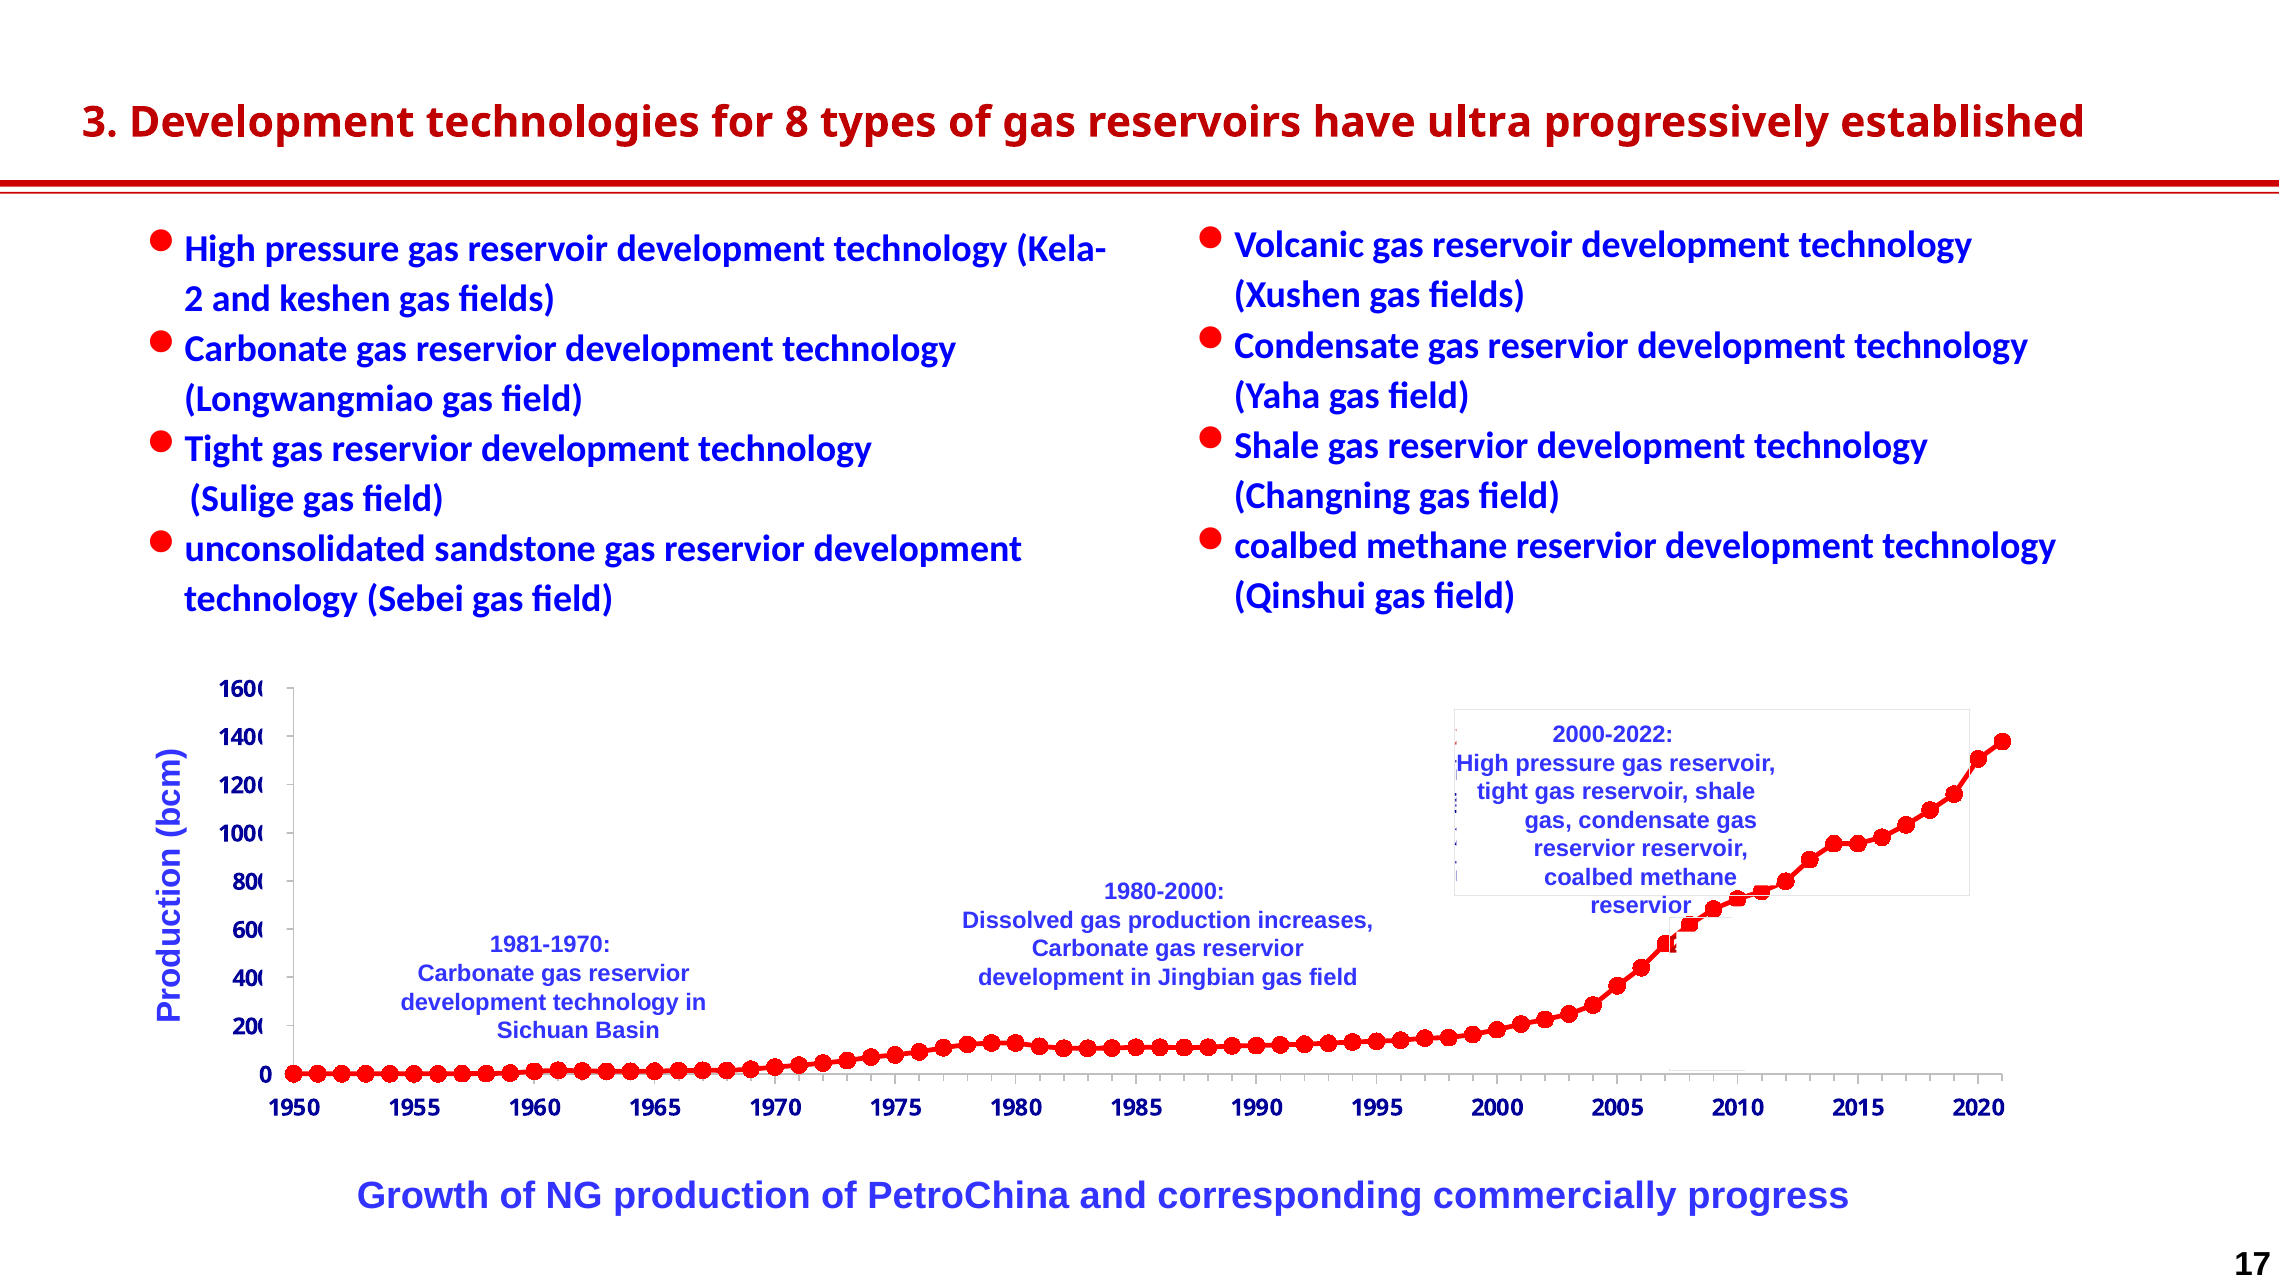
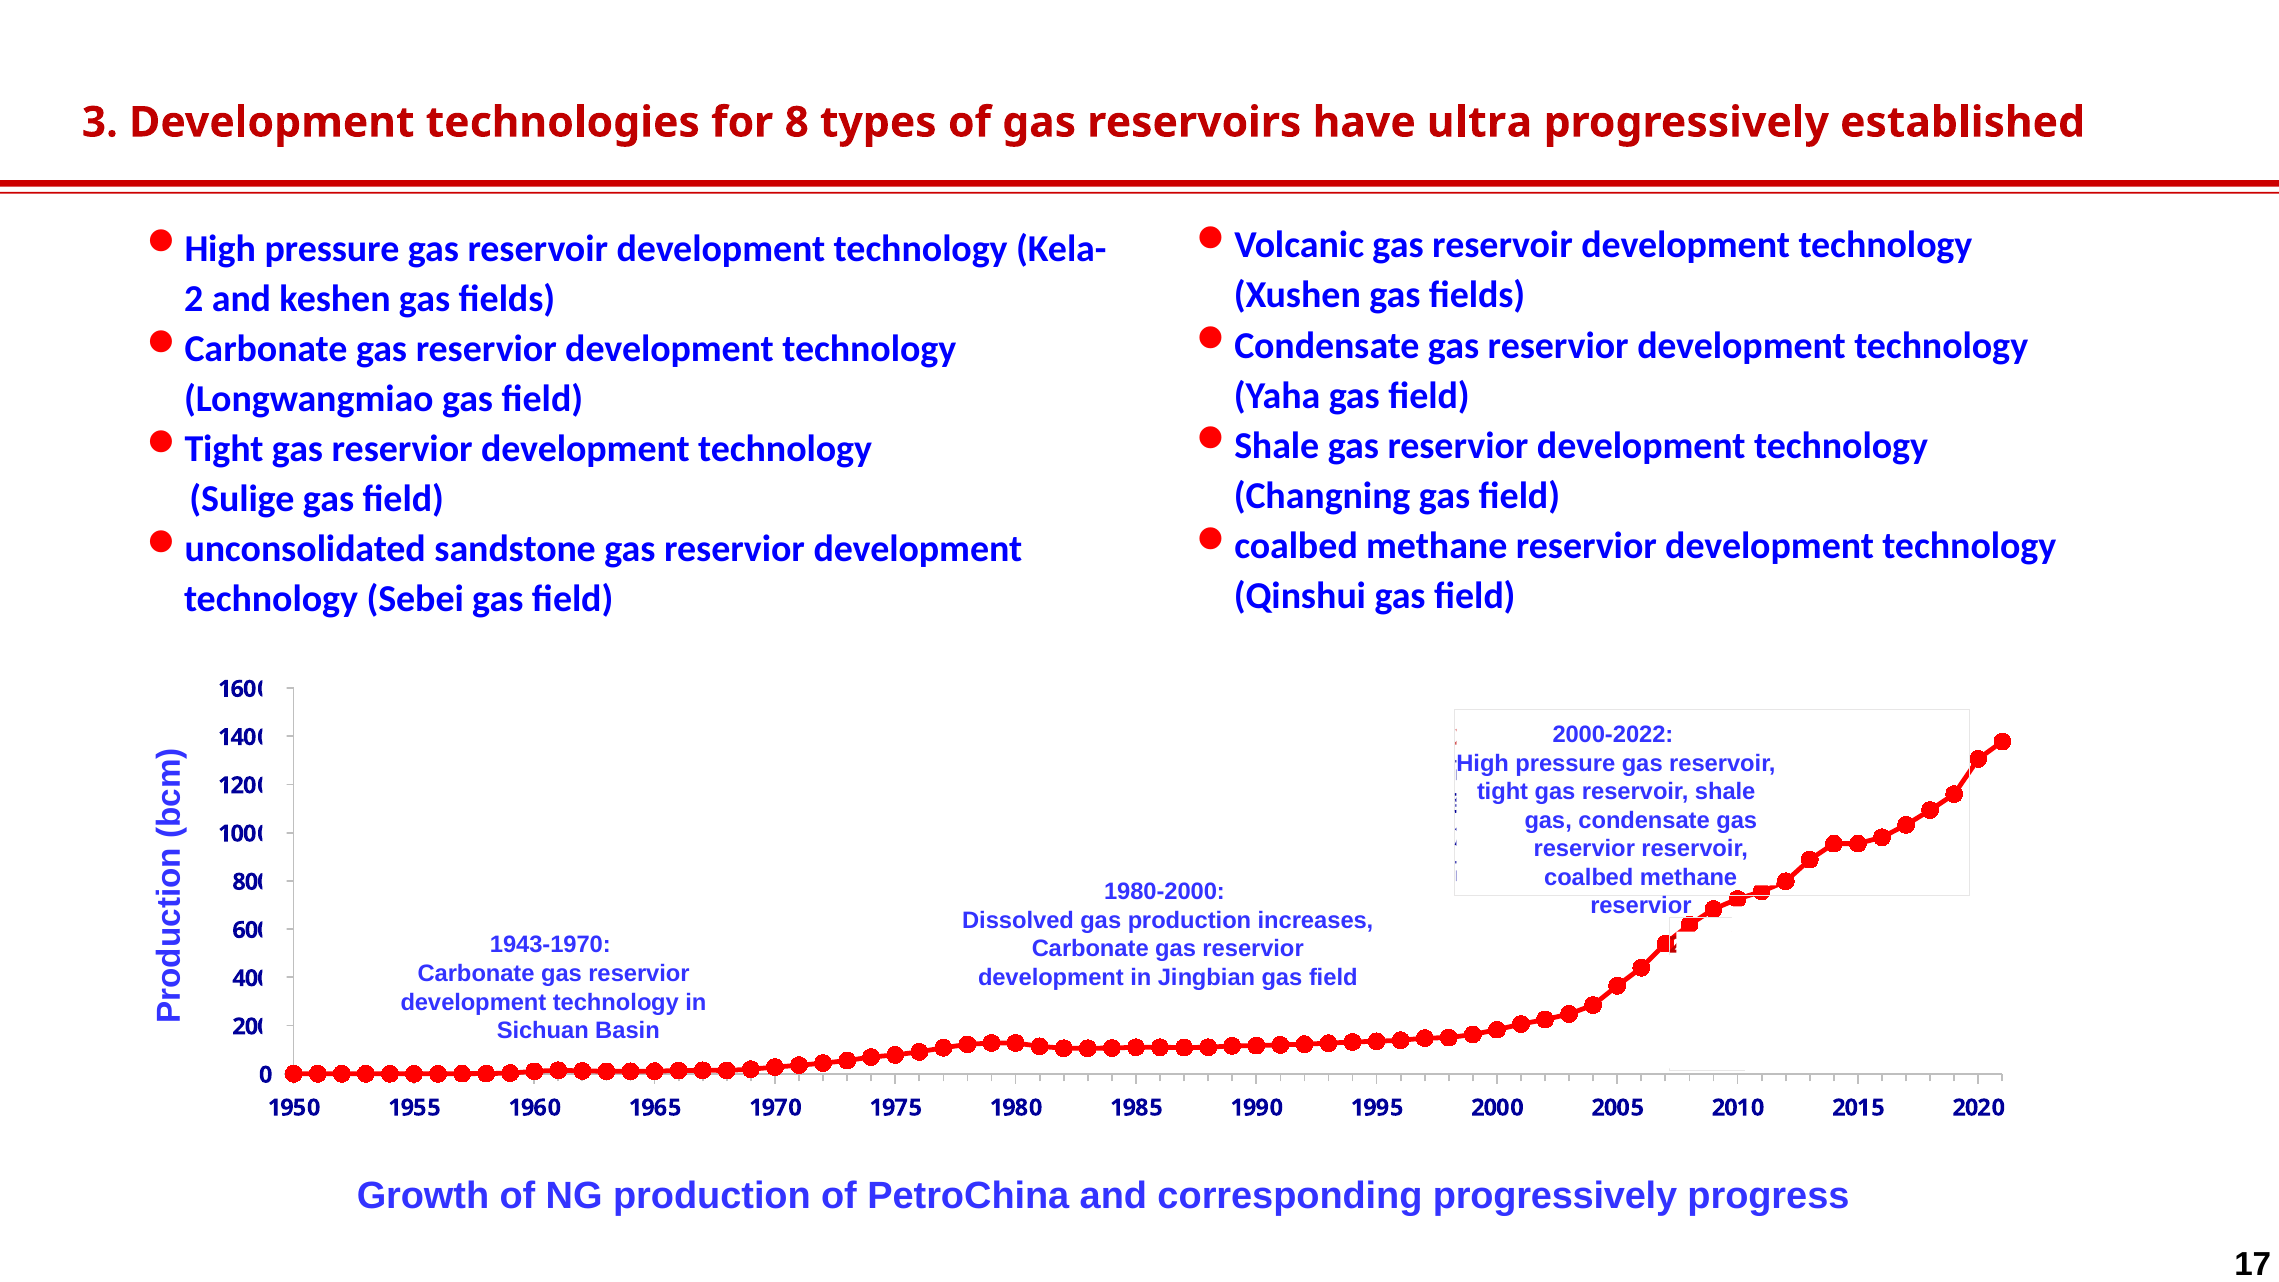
1981-1970: 1981-1970 -> 1943-1970 (550, 945)
corresponding commercially: commercially -> progressively (1555, 1196)
